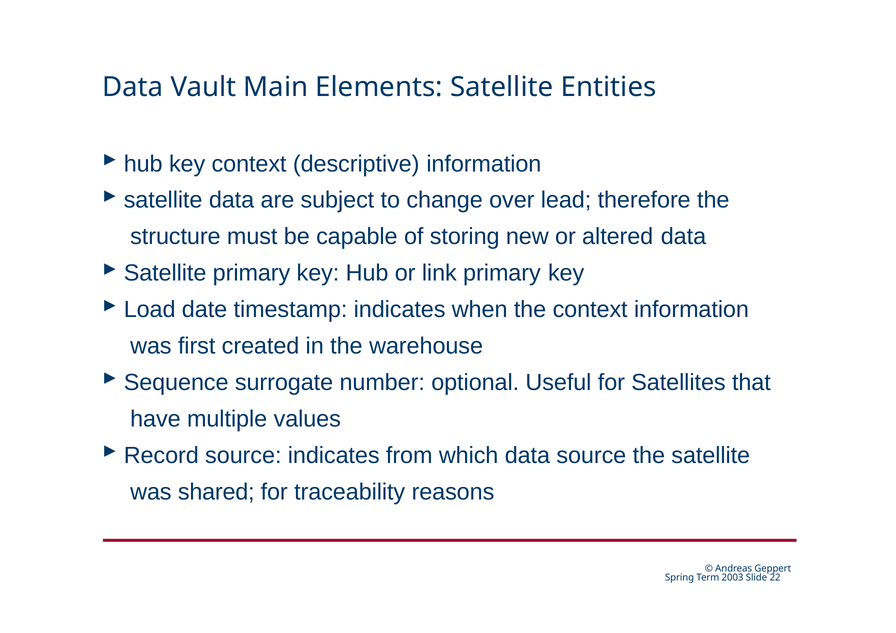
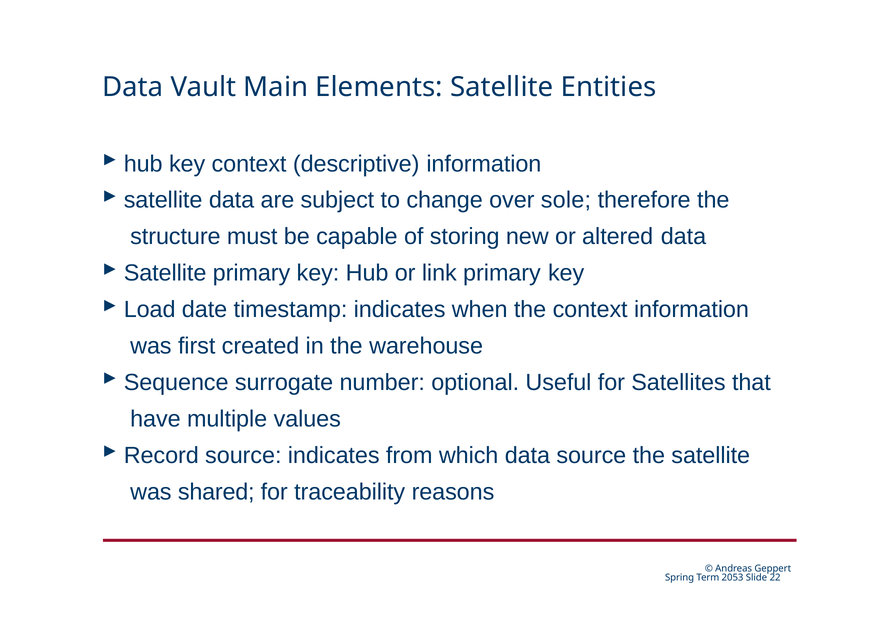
lead: lead -> sole (566, 200)
2003: 2003 -> 2053 (733, 578)
